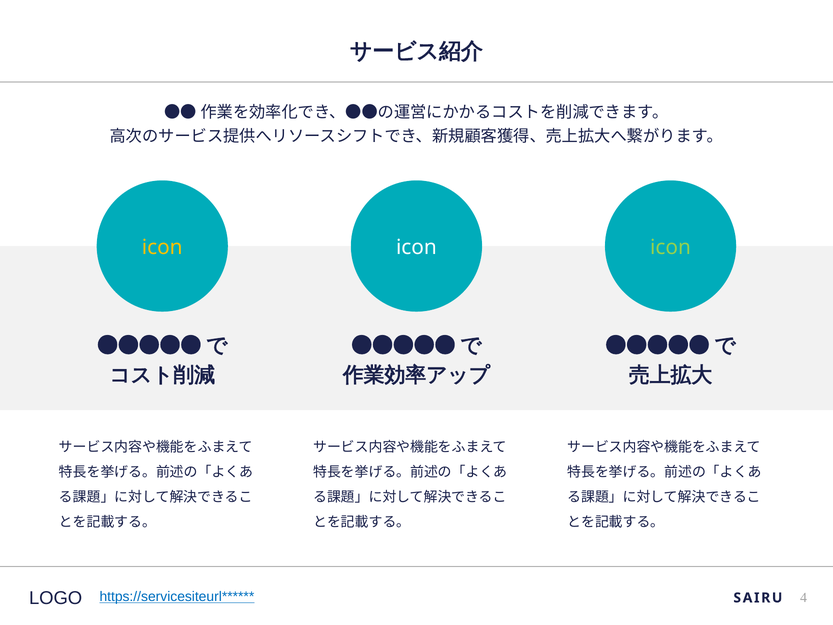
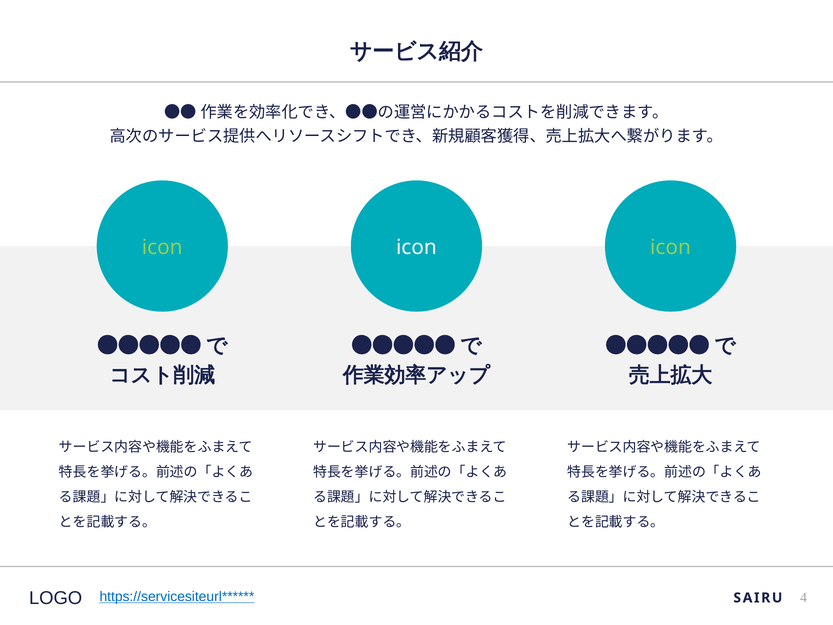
icon colour: yellow -> light green (162, 247)
